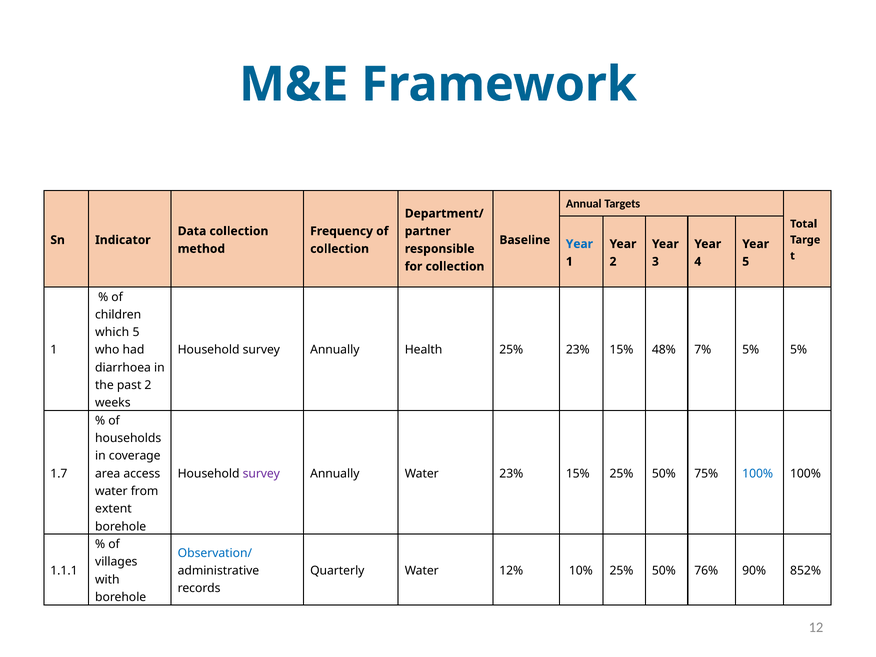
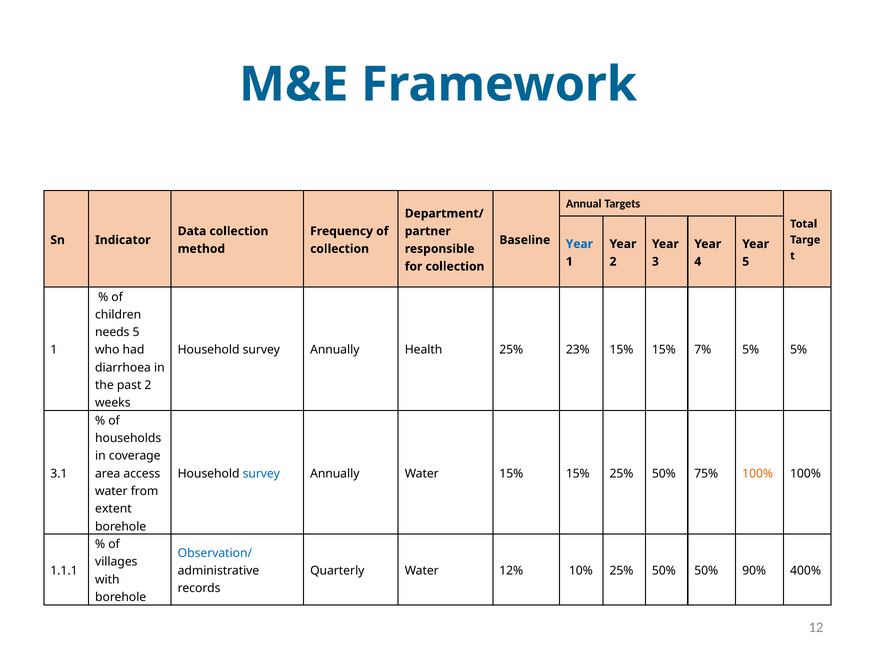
which: which -> needs (112, 332)
23% 15% 48%: 48% -> 15% (664, 350)
1.7: 1.7 -> 3.1 (59, 474)
survey colour: purple -> blue (261, 474)
Water 23%: 23% -> 15% (511, 474)
100% colour: blue -> orange (758, 474)
50% 76%: 76% -> 50% (706, 571)
852%: 852% -> 400% (806, 571)
